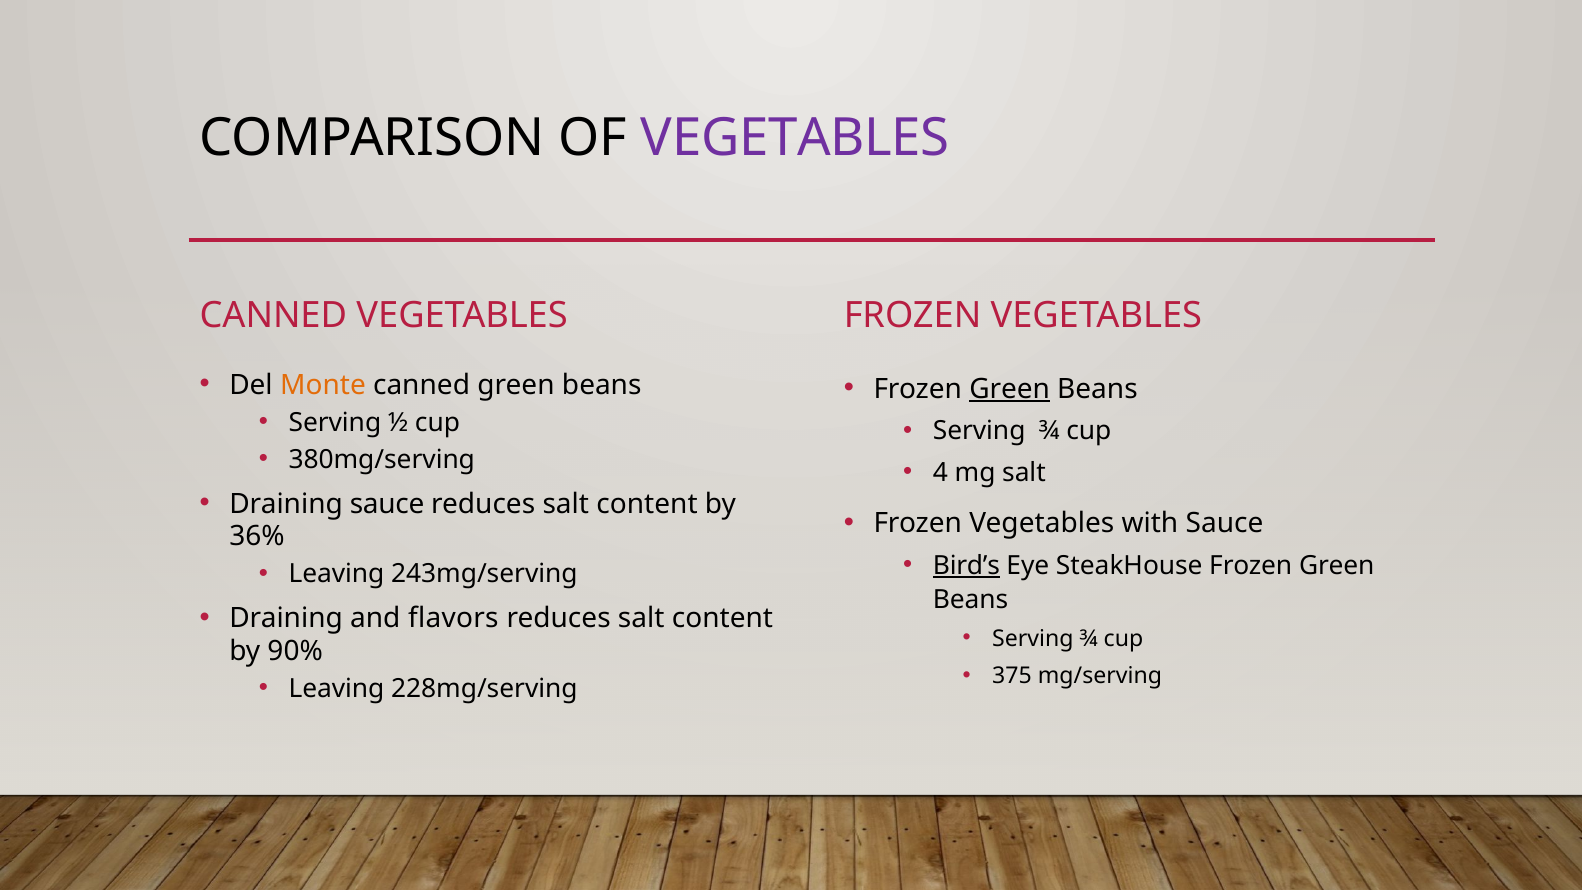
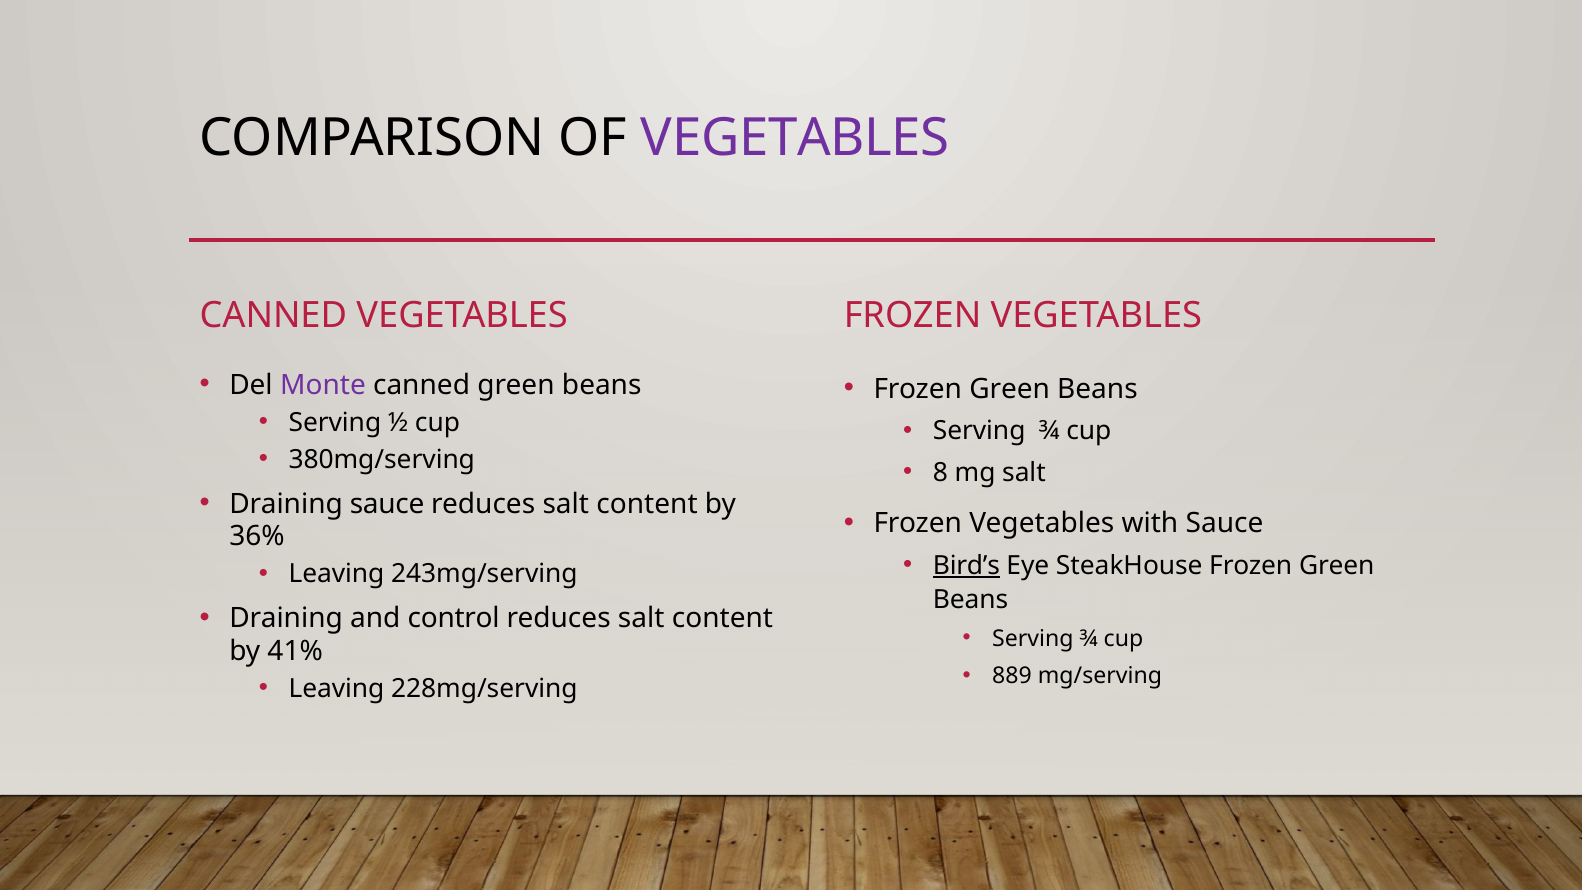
Monte colour: orange -> purple (323, 385)
Green underline: present -> none (1010, 389)
4: 4 -> 8 (940, 473)
flavors: flavors -> control (454, 619)
90%: 90% -> 41% (295, 651)
375: 375 -> 889 (1012, 676)
